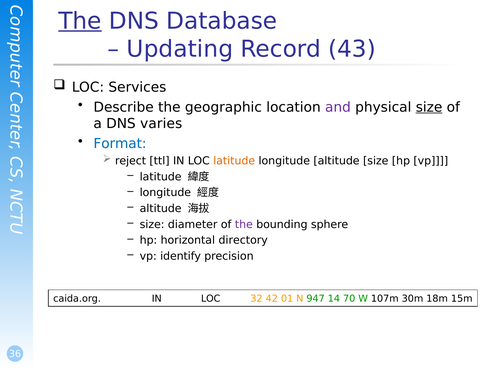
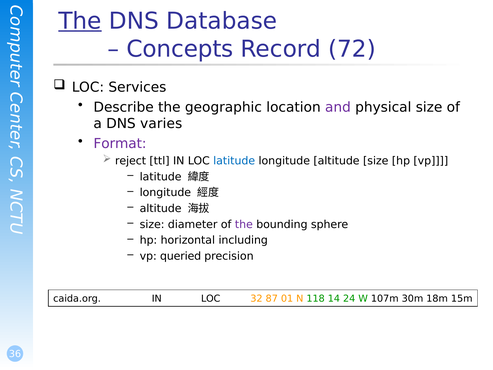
Updating: Updating -> Concepts (180, 49)
43: 43 -> 72 (352, 49)
size underline: present -> none (429, 107)
Format colour: blue -> purple (120, 143)
latitude colour: orange -> blue (234, 161)
directory: directory -> including (243, 240)
identify: identify -> queried (181, 256)
42: 42 -> 87 (272, 299)
947: 947 -> 118 (316, 299)
70: 70 -> 24 (349, 299)
